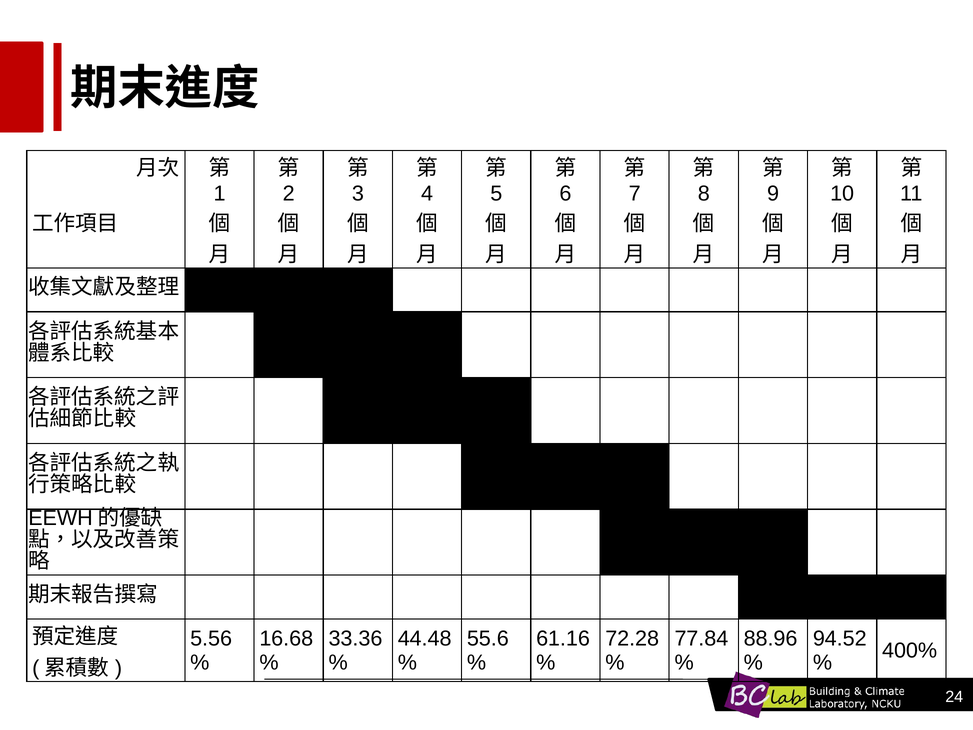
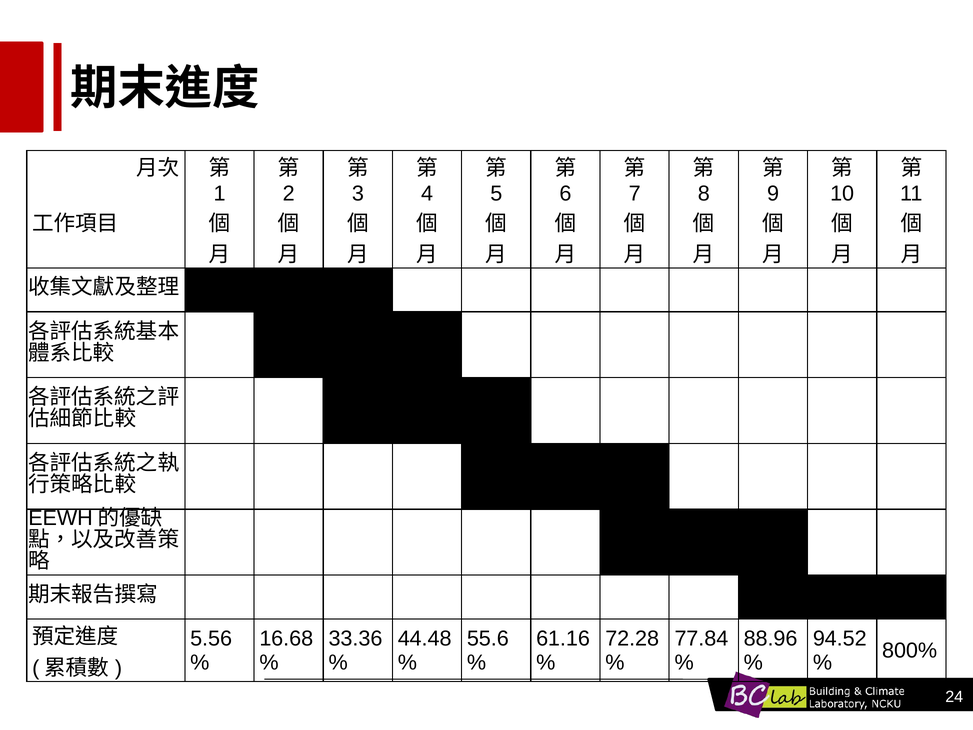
400%: 400% -> 800% (910, 650)
